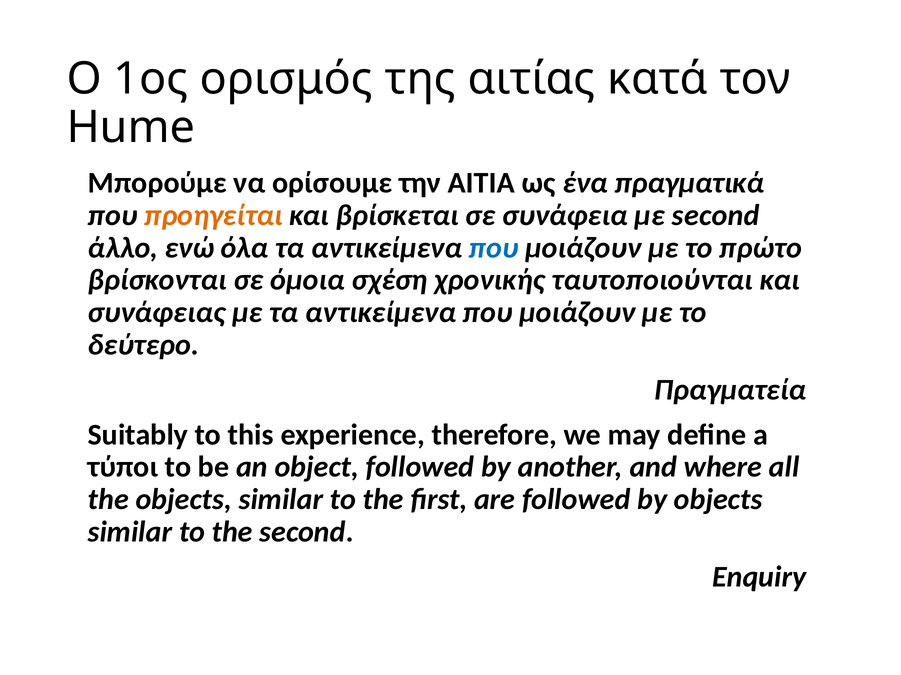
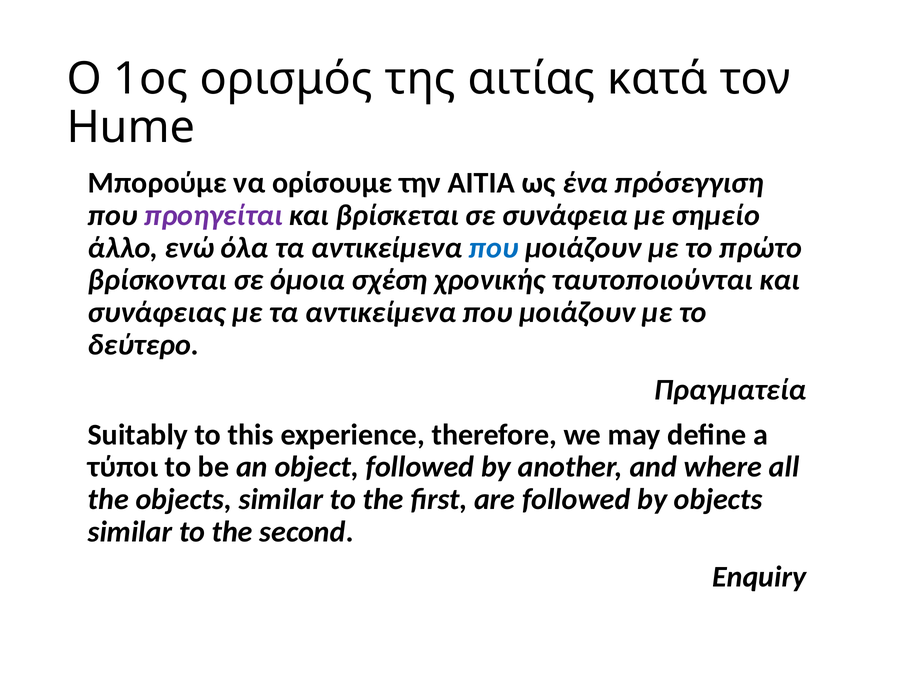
πραγματικά: πραγματικά -> πρόσεγγιση (689, 183)
προηγείται colour: orange -> purple (214, 216)
με second: second -> σημείο (716, 216)
